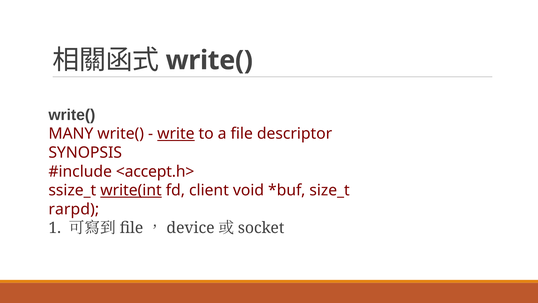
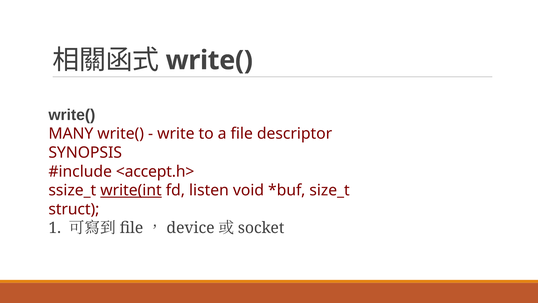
write underline: present -> none (176, 134)
client: client -> listen (209, 190)
rarpd: rarpd -> struct (74, 209)
